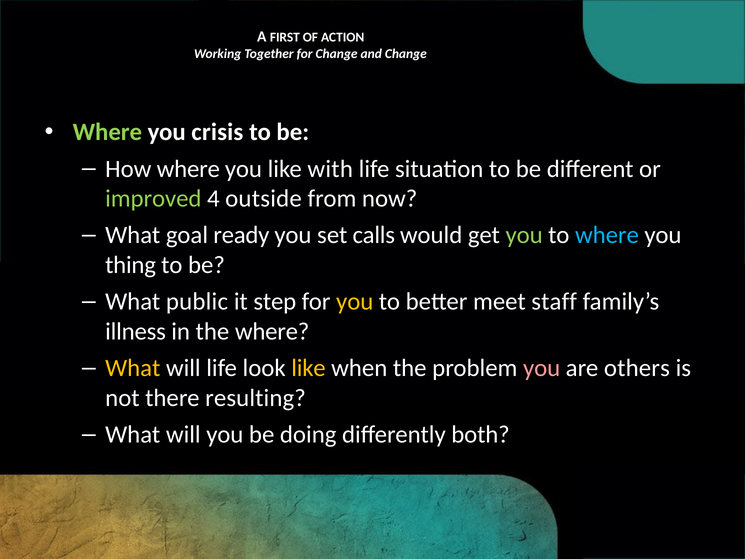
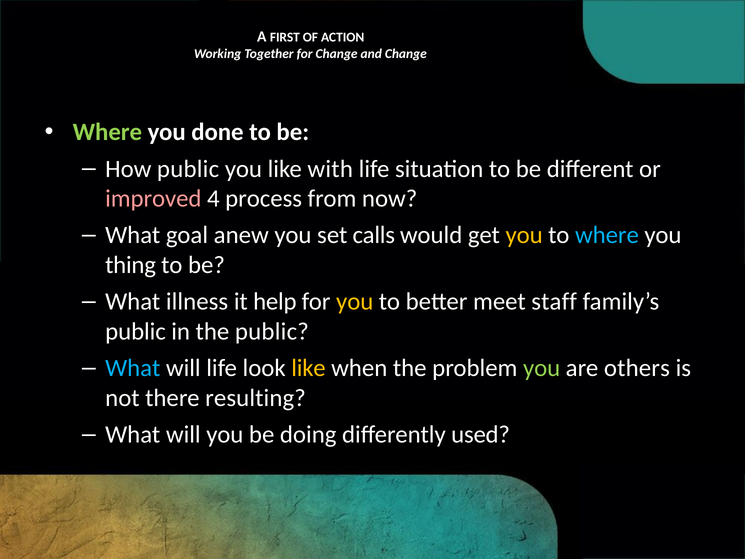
crisis: crisis -> done (217, 132)
How where: where -> public (188, 169)
improved colour: light green -> pink (153, 199)
outside: outside -> process (264, 199)
ready: ready -> anew (241, 235)
you colour: light green -> yellow (524, 235)
public: public -> illness (197, 302)
step: step -> help (275, 302)
illness: illness -> public (136, 331)
the where: where -> public (272, 331)
What colour: yellow -> light blue (133, 368)
you colour: pink -> light green (542, 368)
both: both -> used (481, 434)
